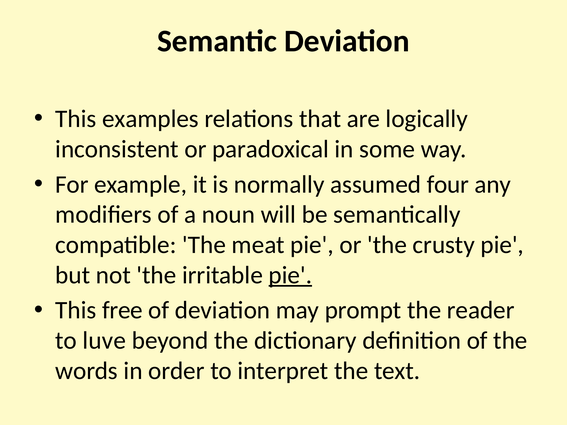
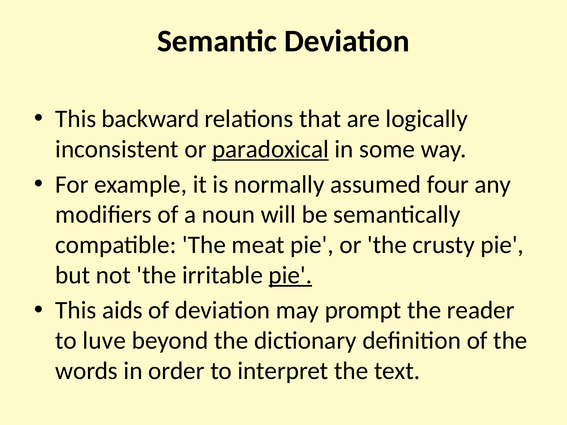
examples: examples -> backward (151, 119)
paradoxical underline: none -> present (271, 149)
free: free -> aids (122, 311)
